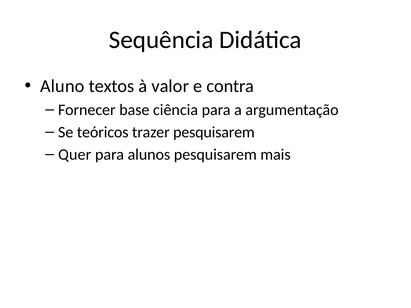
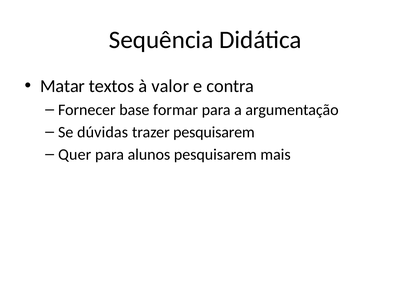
Aluno: Aluno -> Matar (63, 86)
ciência: ciência -> formar (176, 110)
teóricos: teóricos -> dúvidas (103, 132)
